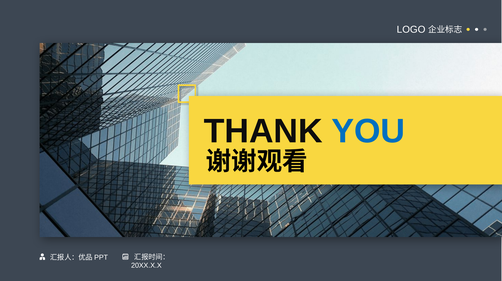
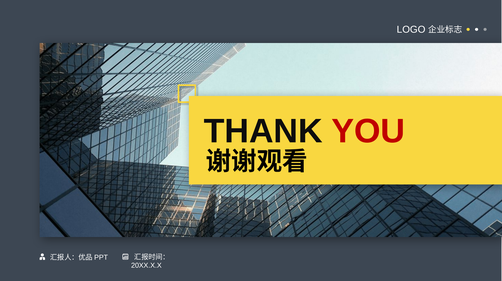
YOU colour: blue -> red (368, 131)
